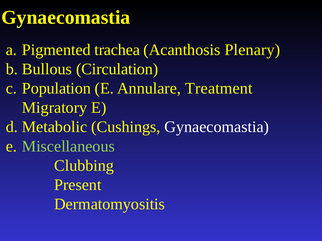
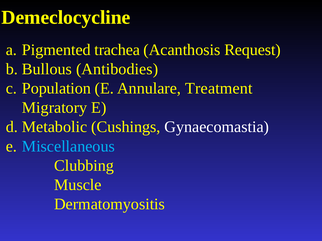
Gynaecomastia: Gynaecomastia -> Demeclocycline (66, 17)
Plenary: Plenary -> Request (253, 50)
Circulation: Circulation -> Antibodies (117, 69)
Miscellaneous colour: light green -> light blue (68, 147)
Present: Present -> Muscle (78, 185)
